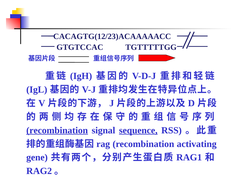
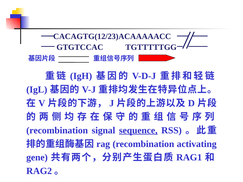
recombination underline: present -> none (57, 130)
